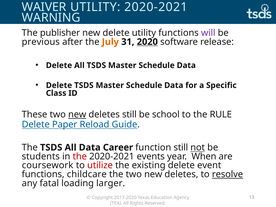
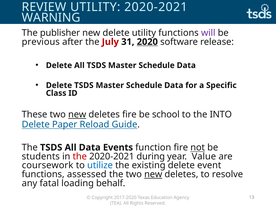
WAIVER: WAIVER -> REVIEW (44, 7)
July colour: orange -> red (110, 42)
deletes still: still -> fire (129, 115)
RULE: RULE -> INTO (221, 115)
Career: Career -> Events (118, 147)
function still: still -> fire (181, 147)
events: events -> during (151, 156)
When: When -> Value (204, 156)
utilize colour: red -> blue (100, 165)
childcare: childcare -> assessed (87, 174)
new underline: none -> present (153, 174)
resolve underline: present -> none (227, 174)
larger: larger -> behalf (111, 183)
